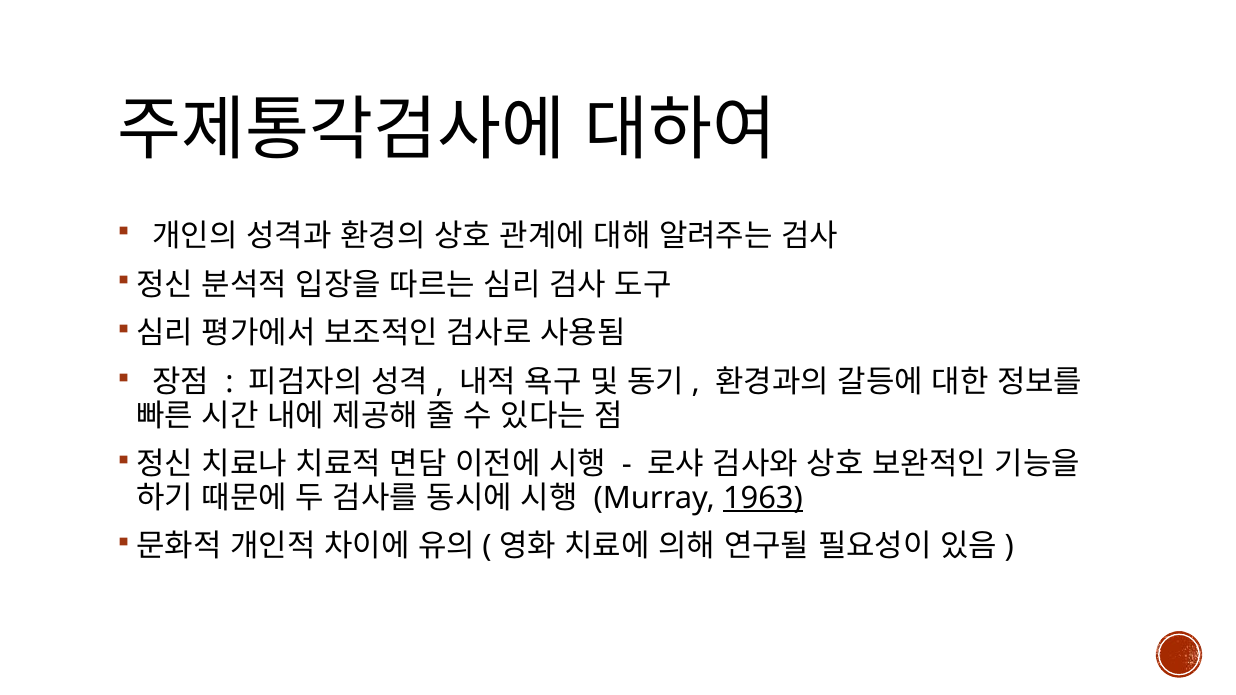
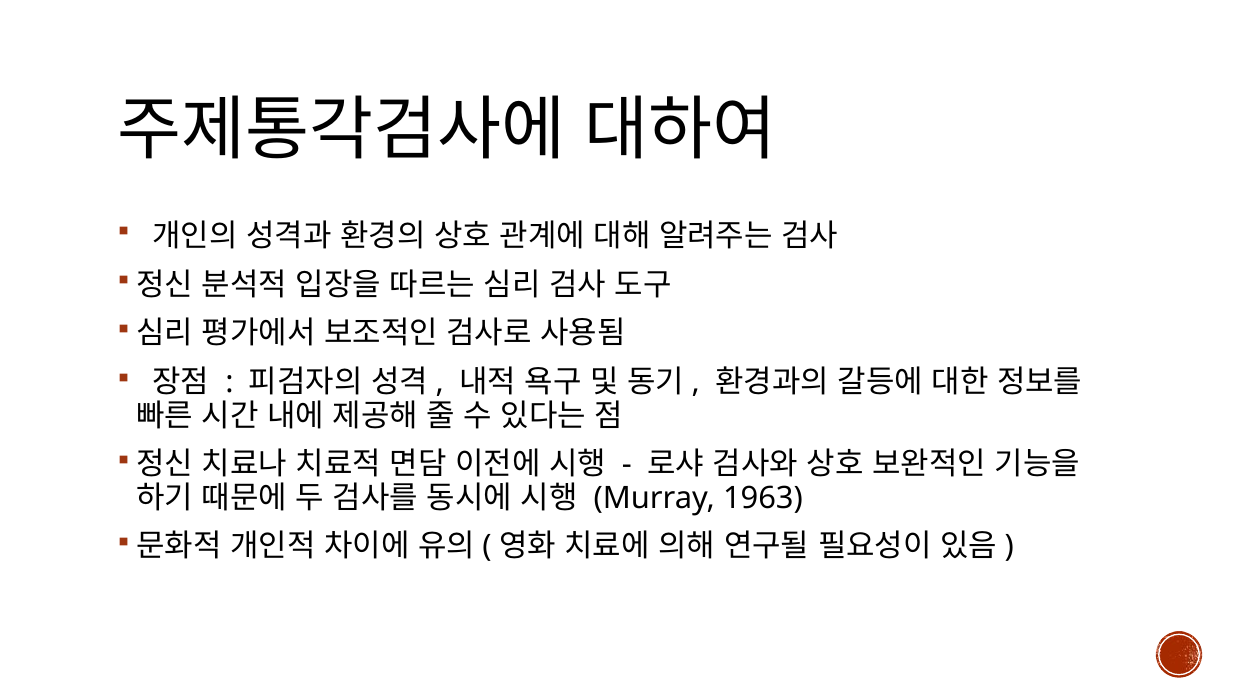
1963 underline: present -> none (763, 498)
